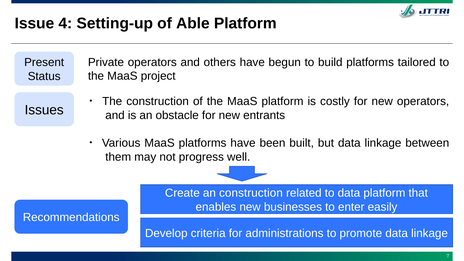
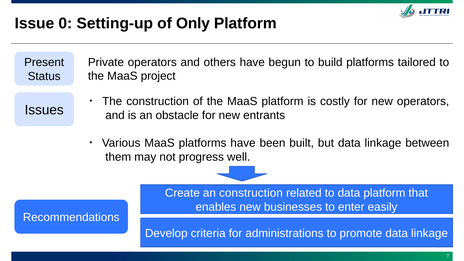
4: 4 -> 0 (65, 23)
Able: Able -> Only (193, 23)
